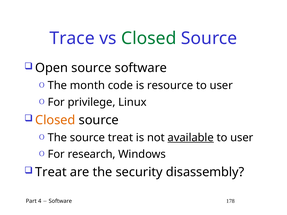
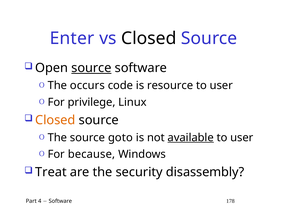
Trace: Trace -> Enter (72, 38)
Closed colour: green -> black (149, 38)
source underline: none -> present (91, 68)
month: month -> occurs (87, 86)
source treat: treat -> goto (120, 138)
research: research -> because (91, 154)
